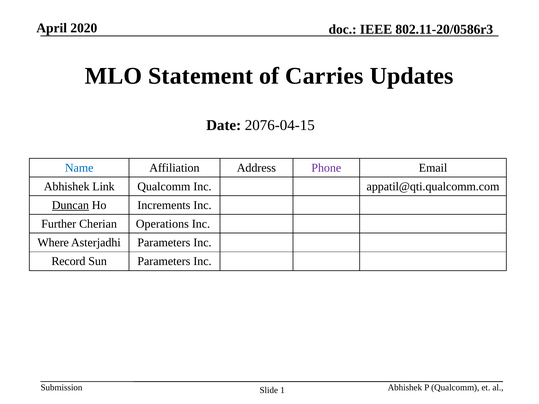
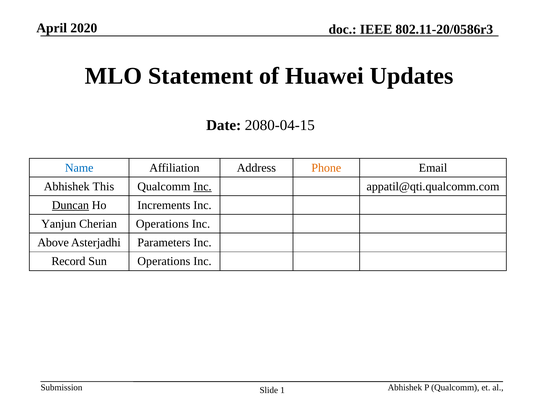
Carries: Carries -> Huawei (325, 76)
2076-04-15: 2076-04-15 -> 2080-04-15 (280, 125)
Phone colour: purple -> orange (326, 168)
Link: Link -> This (103, 187)
Inc underline: none -> present (202, 187)
Further: Further -> Yanjun (59, 224)
Where: Where -> Above (53, 243)
Sun Parameters: Parameters -> Operations (164, 261)
